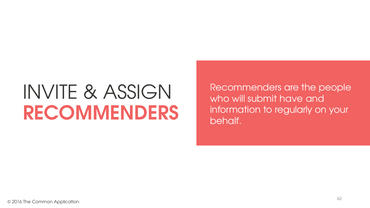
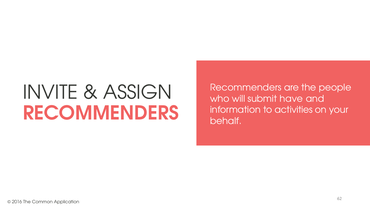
regularly: regularly -> activities (294, 110)
